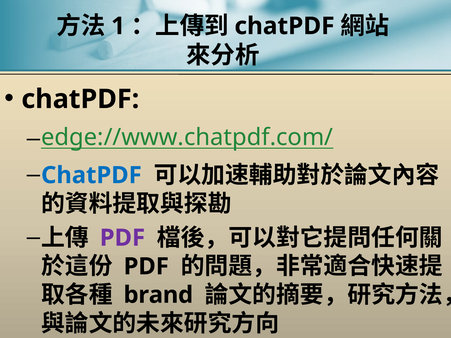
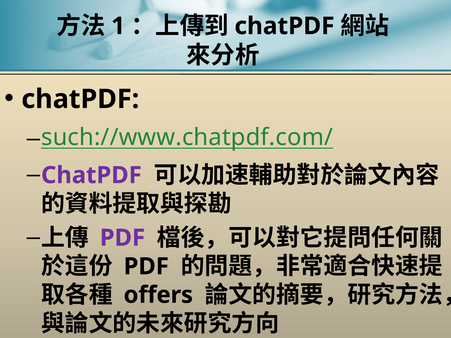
edge://www.chatpdf.com/: edge://www.chatpdf.com/ -> such://www.chatpdf.com/ (187, 137)
ChatPDF colour: blue -> purple (91, 175)
brand: brand -> offers (158, 295)
